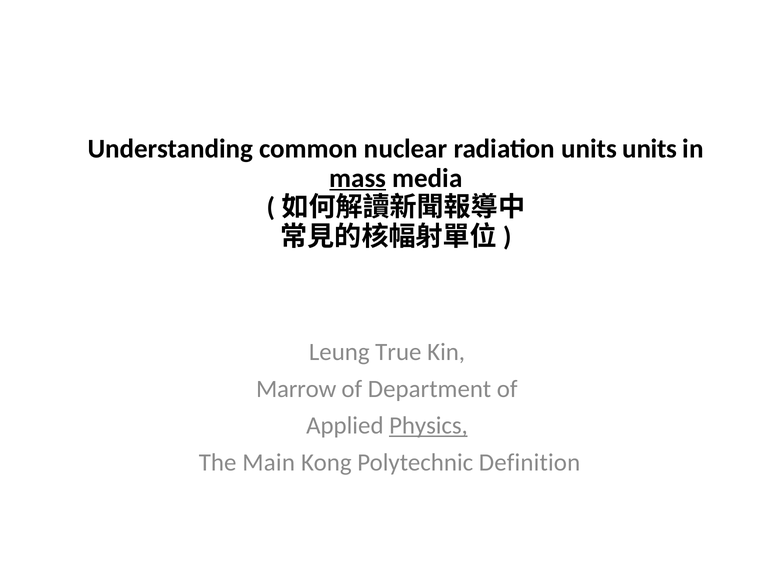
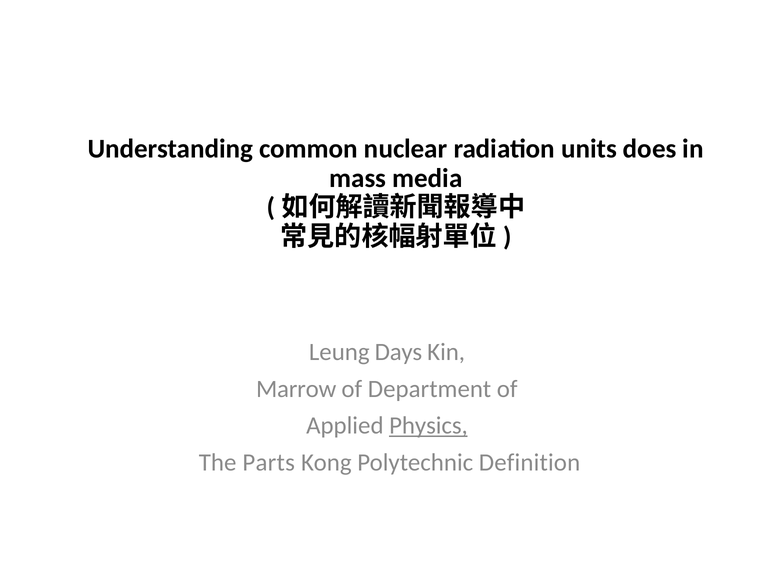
units units: units -> does (650, 149)
mass underline: present -> none (358, 178)
True: True -> Days (398, 352)
Main: Main -> Parts (269, 463)
